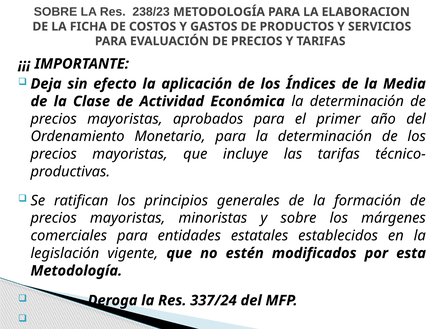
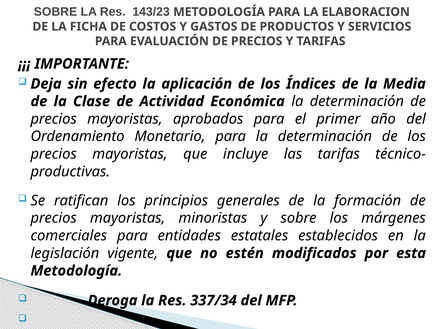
238/23: 238/23 -> 143/23 (151, 12)
337/24: 337/24 -> 337/34 (214, 301)
